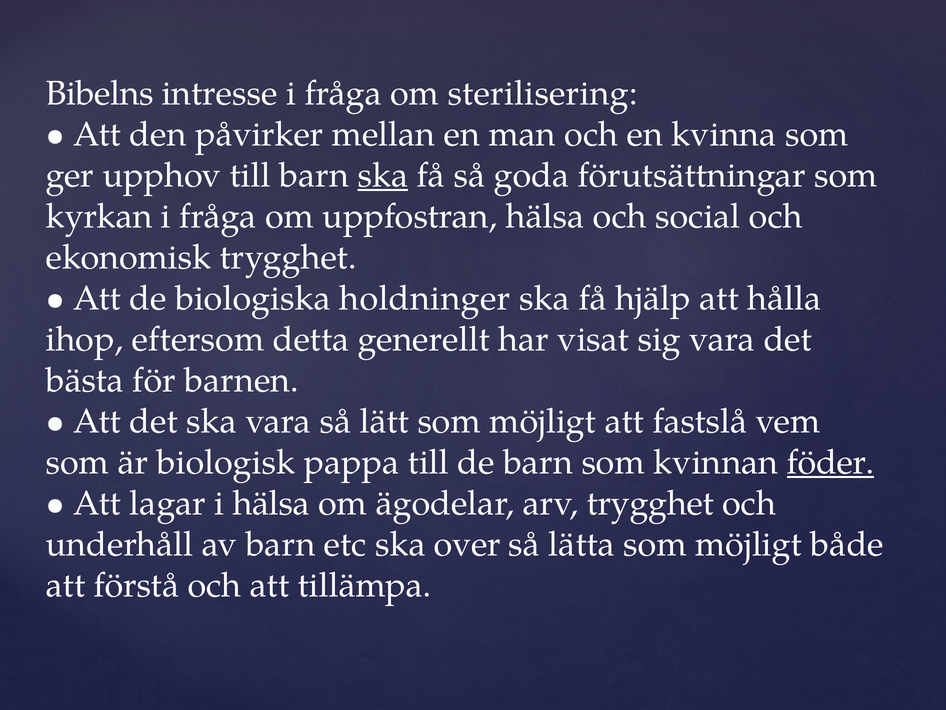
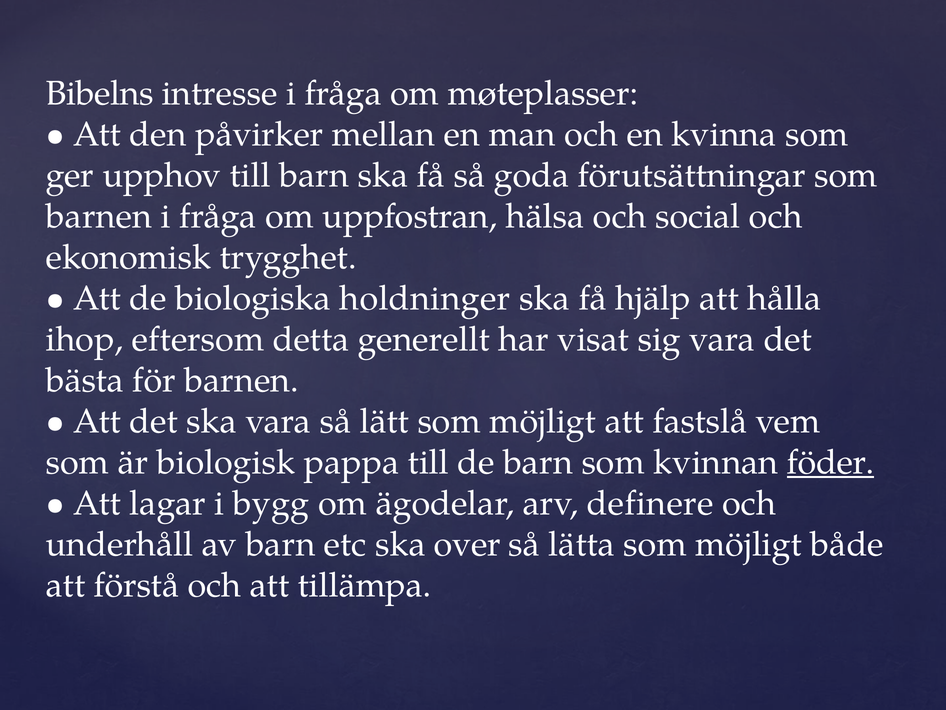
sterilisering: sterilisering -> møteplasser (543, 93)
ska underline: present -> none (383, 175)
kyrkan: kyrkan -> barnen (99, 216)
i hälsa: hälsa -> bygg (271, 503)
arv trygghet: trygghet -> definere (650, 503)
